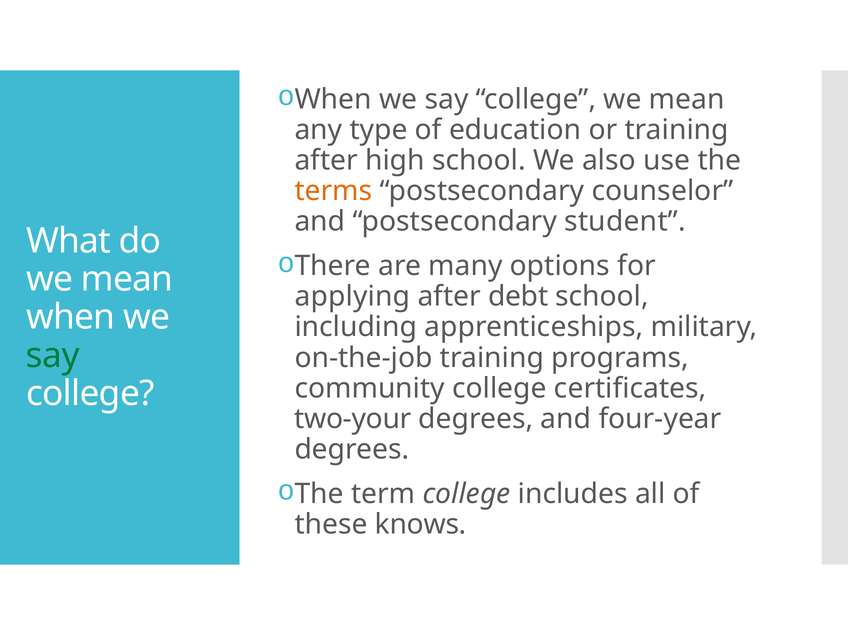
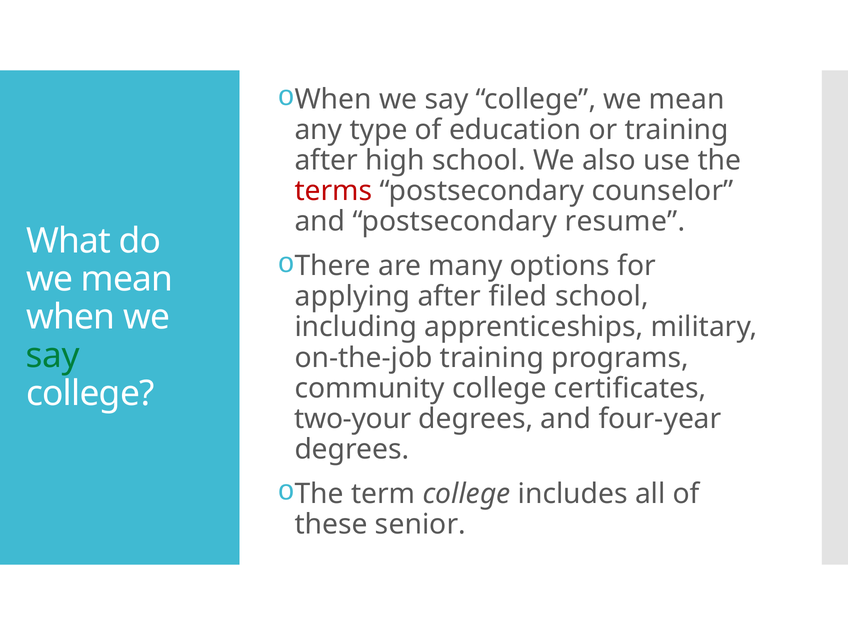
terms colour: orange -> red (333, 191)
student: student -> resume (625, 221)
debt: debt -> filed (518, 297)
knows: knows -> senior (420, 524)
